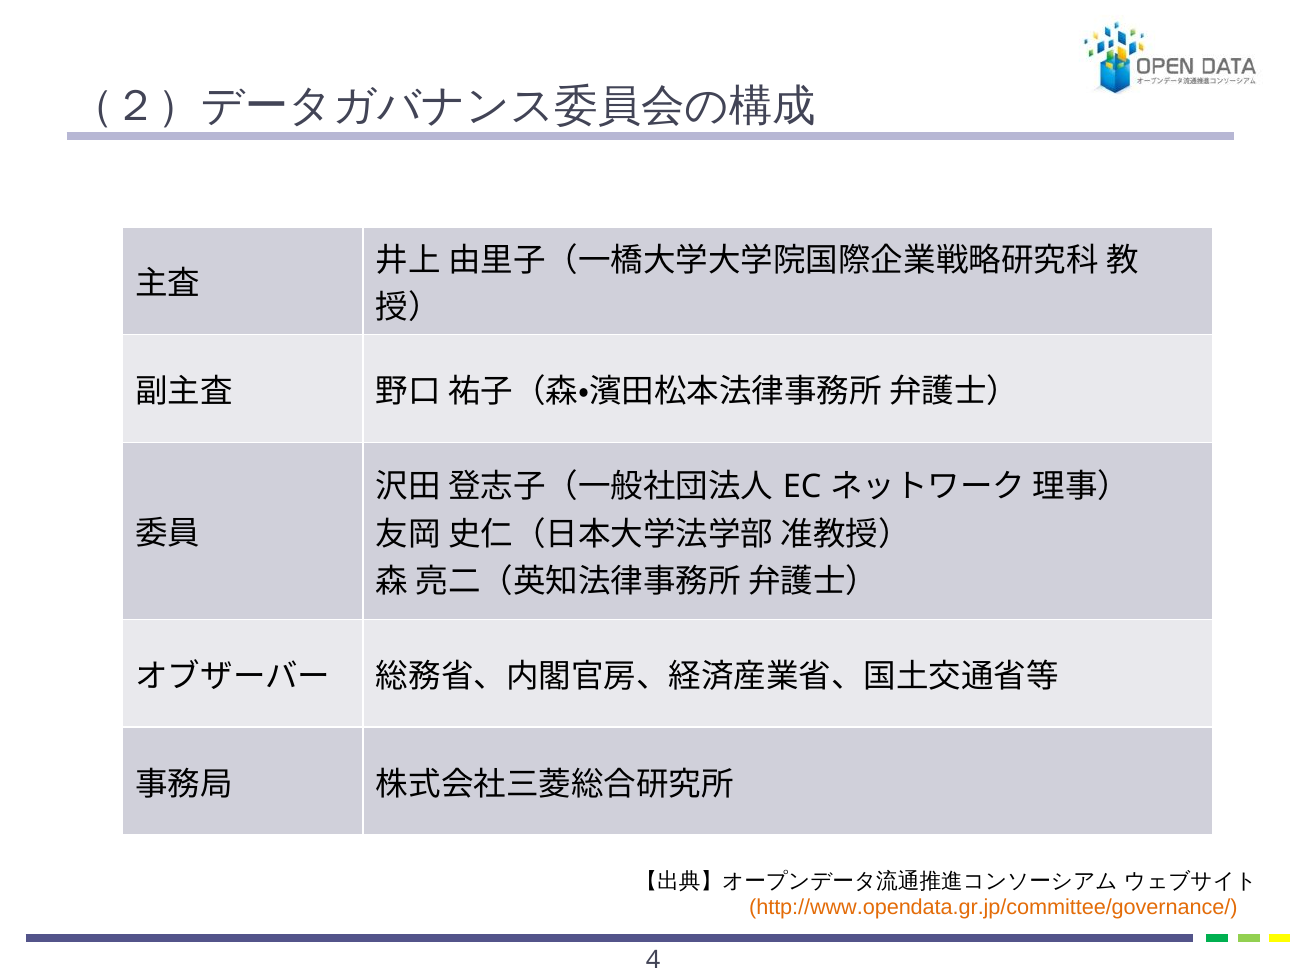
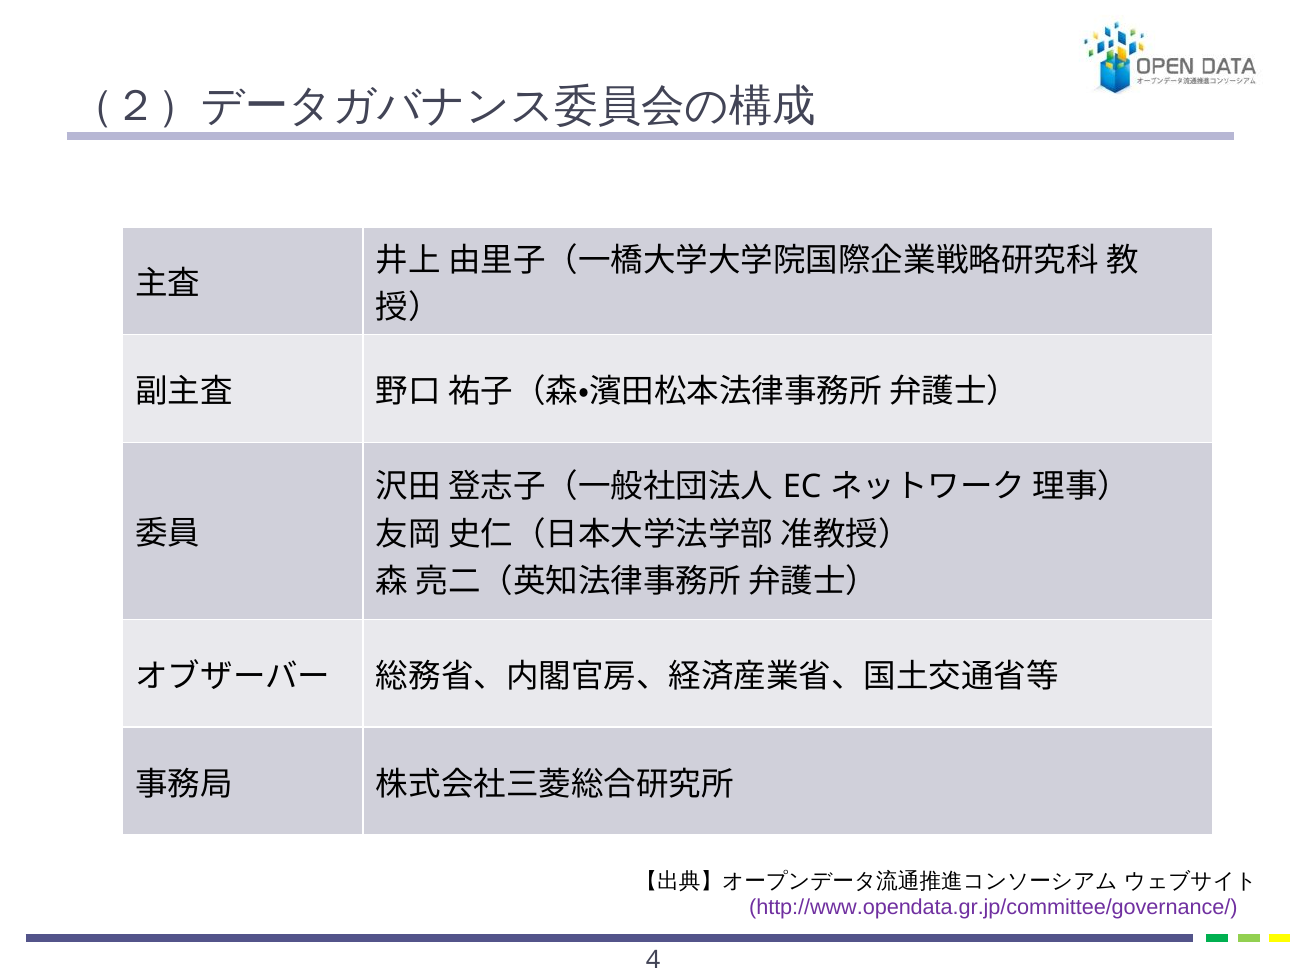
http://www.opendata.gr.jp/committee/governance/ colour: orange -> purple (993, 908)
